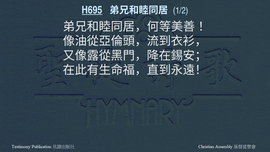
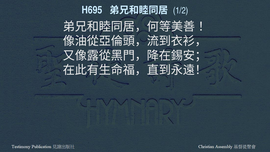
H695 underline: present -> none (92, 10)
